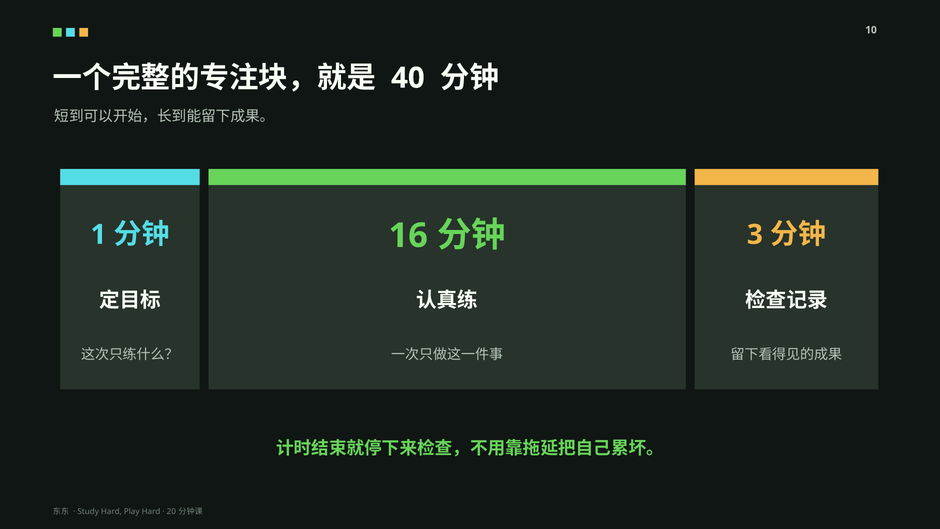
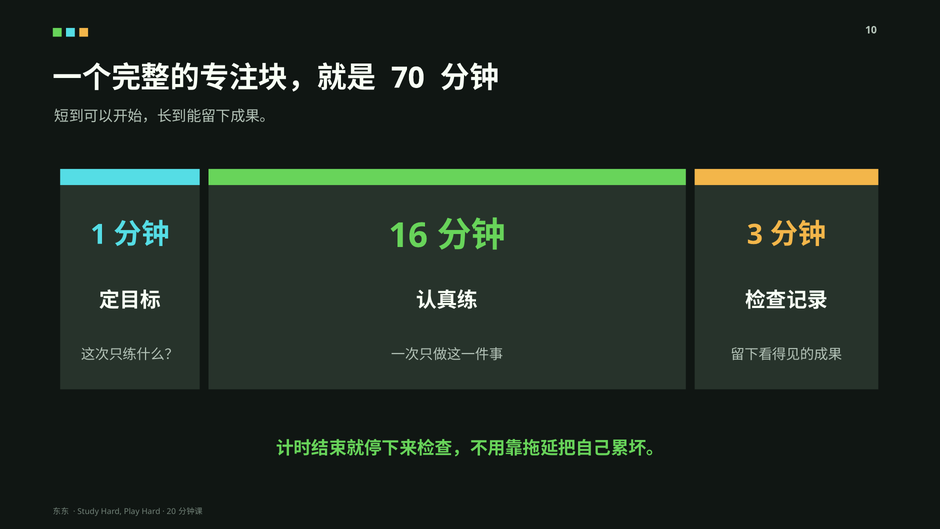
40: 40 -> 70 (408, 78)
